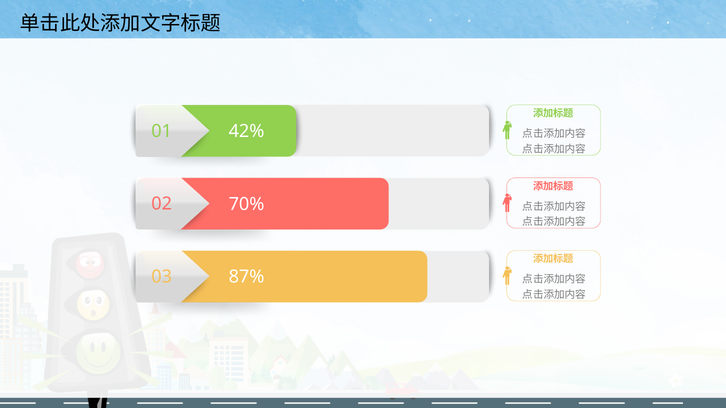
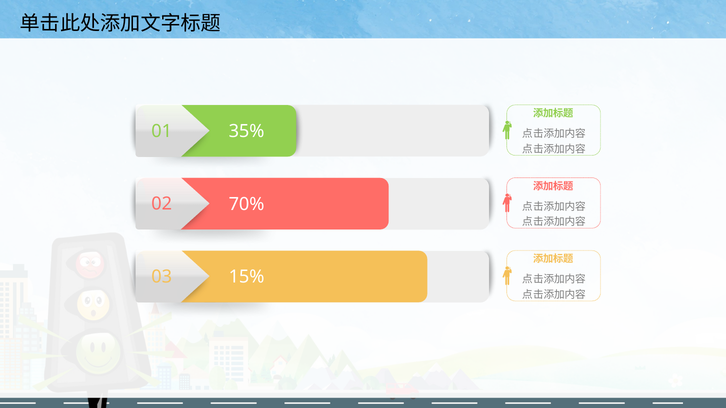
42%: 42% -> 35% (247, 132)
87%: 87% -> 15% (247, 277)
